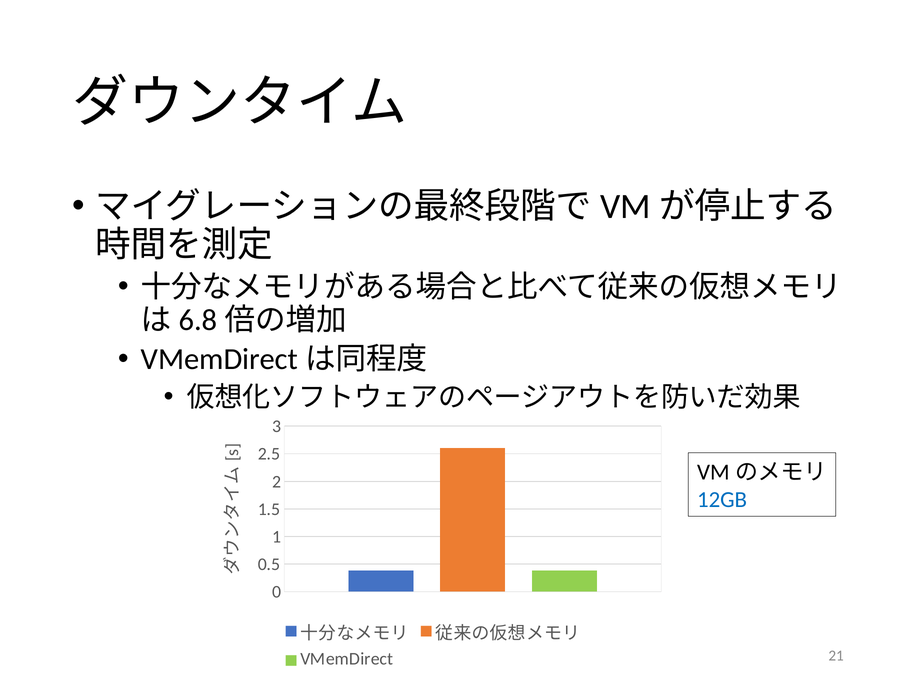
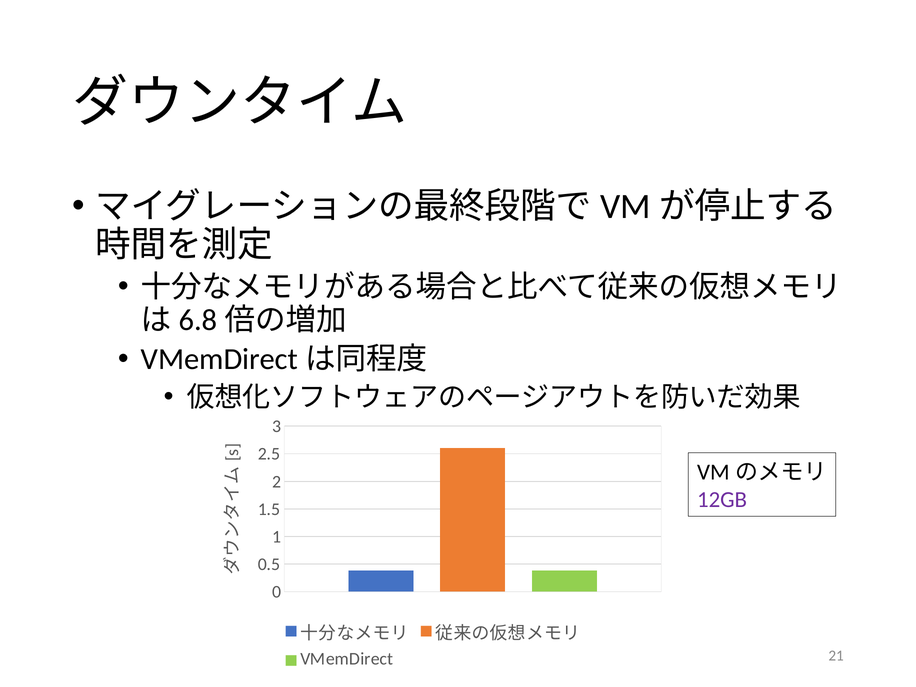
12GB colour: blue -> purple (722, 500)
